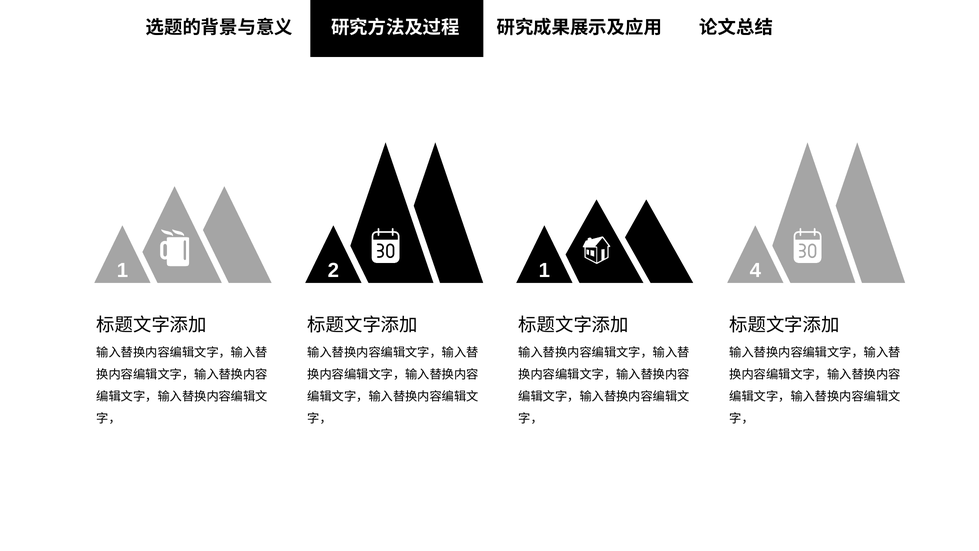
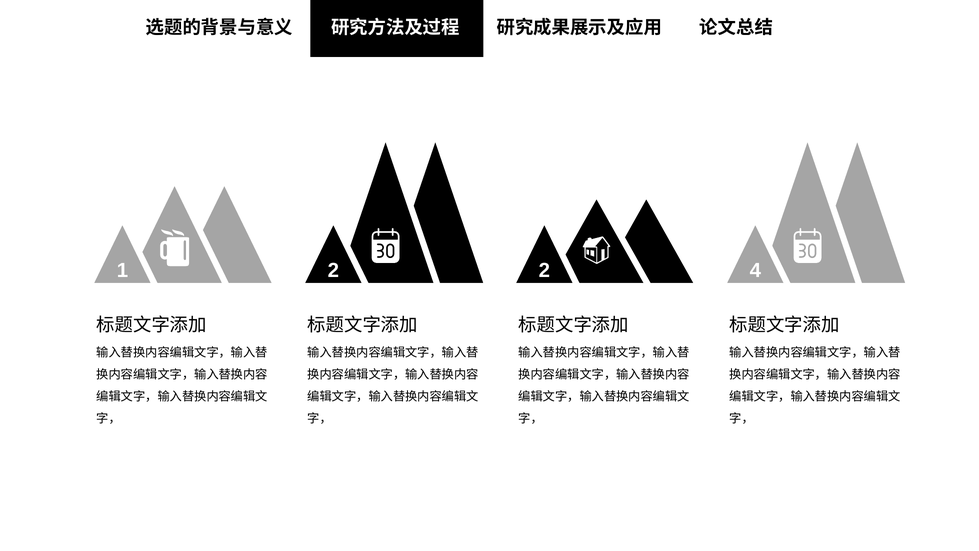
2 1: 1 -> 2 (544, 270)
